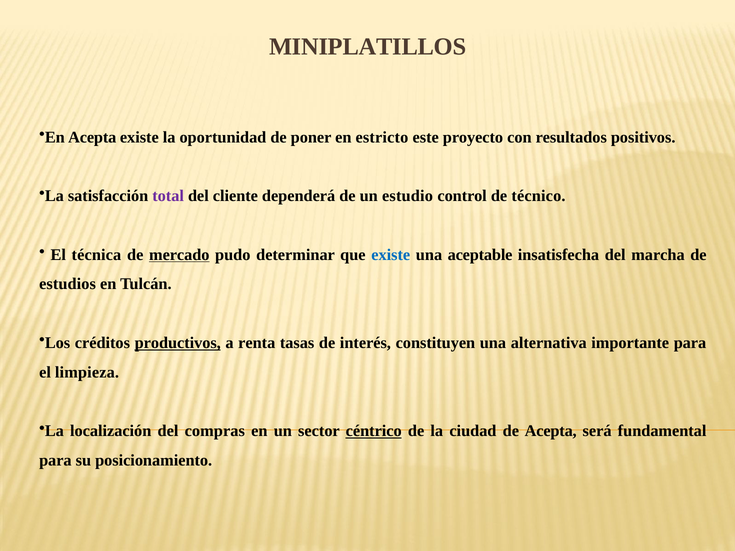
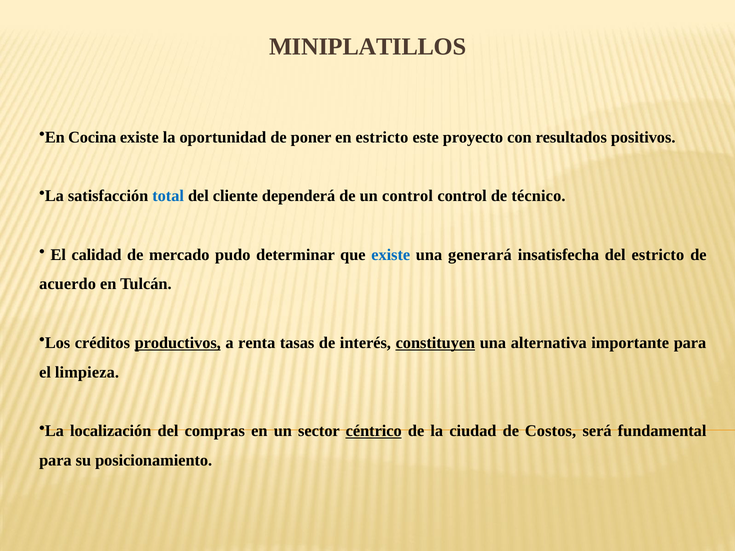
En Acepta: Acepta -> Cocina (92, 137)
total colour: purple -> blue (168, 196)
un estudio: estudio -> control (408, 196)
técnica: técnica -> calidad (97, 255)
mercado underline: present -> none (179, 255)
aceptable: aceptable -> generará (480, 255)
del marcha: marcha -> estricto (658, 255)
estudios: estudios -> acuerdo (68, 284)
constituyen underline: none -> present (435, 343)
de Acepta: Acepta -> Costos (551, 431)
